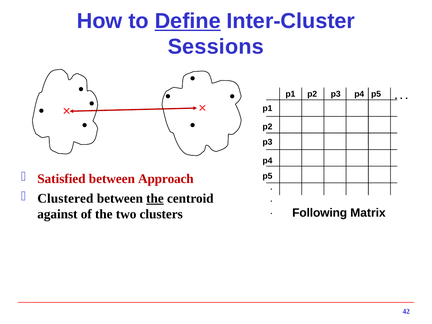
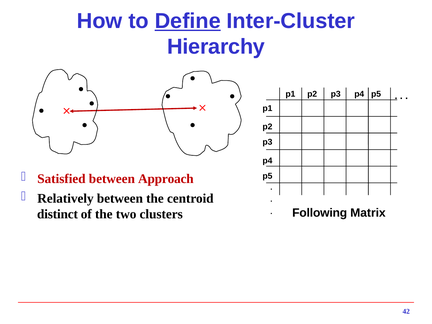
Sessions: Sessions -> Hierarchy (216, 47)
Clustered: Clustered -> Relatively (65, 198)
the underline: present -> none (155, 198)
against: against -> distinct (57, 214)
